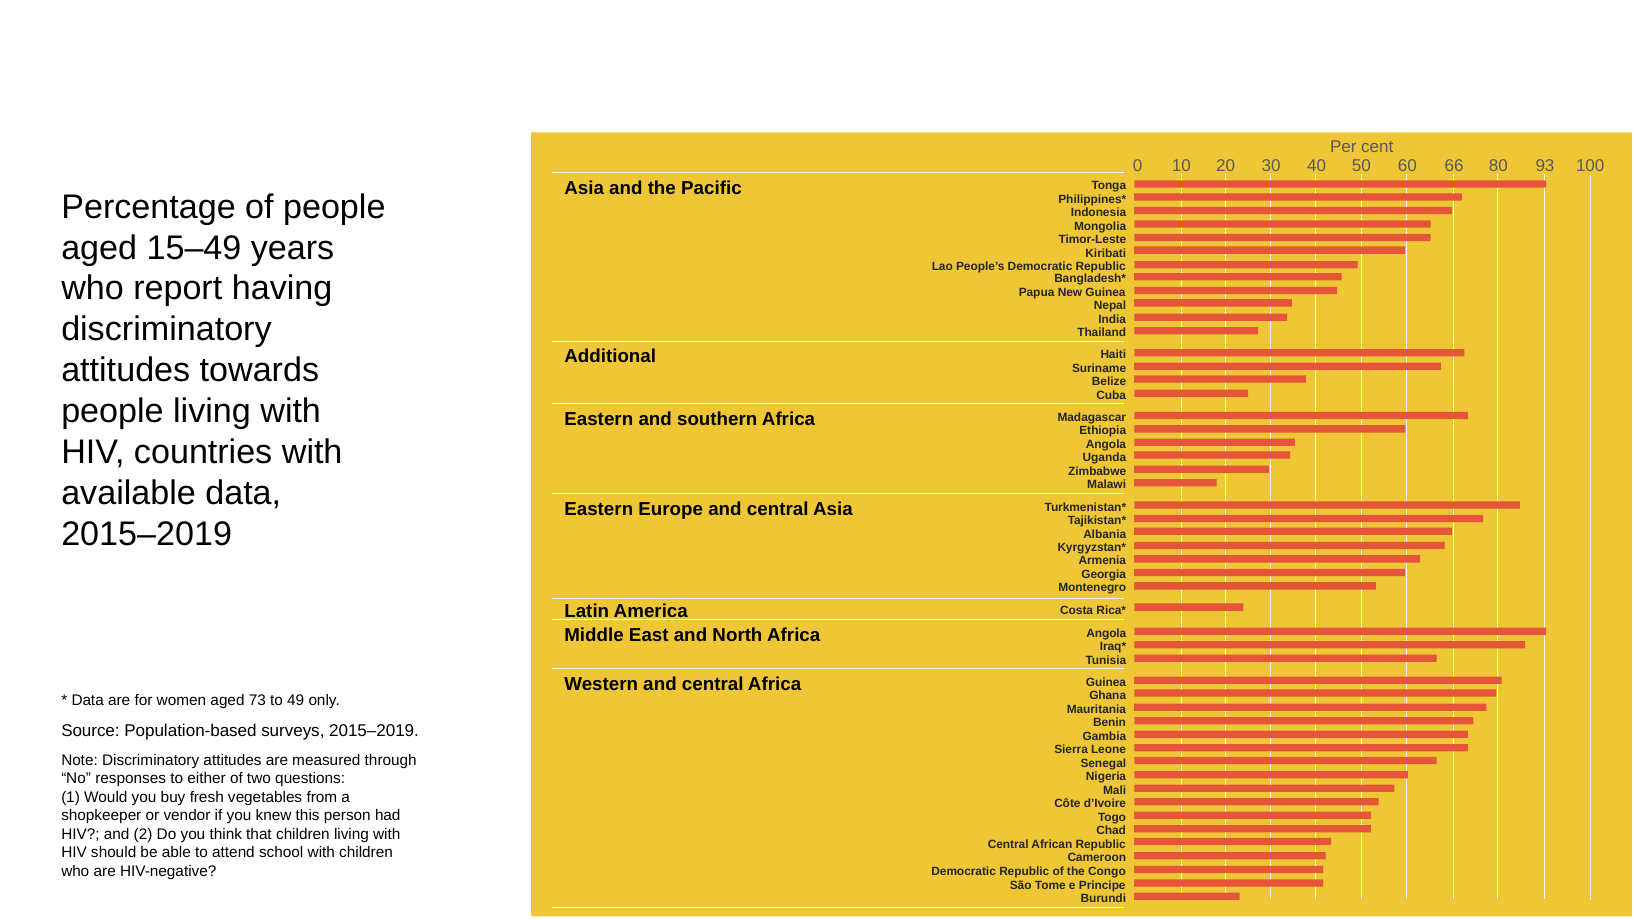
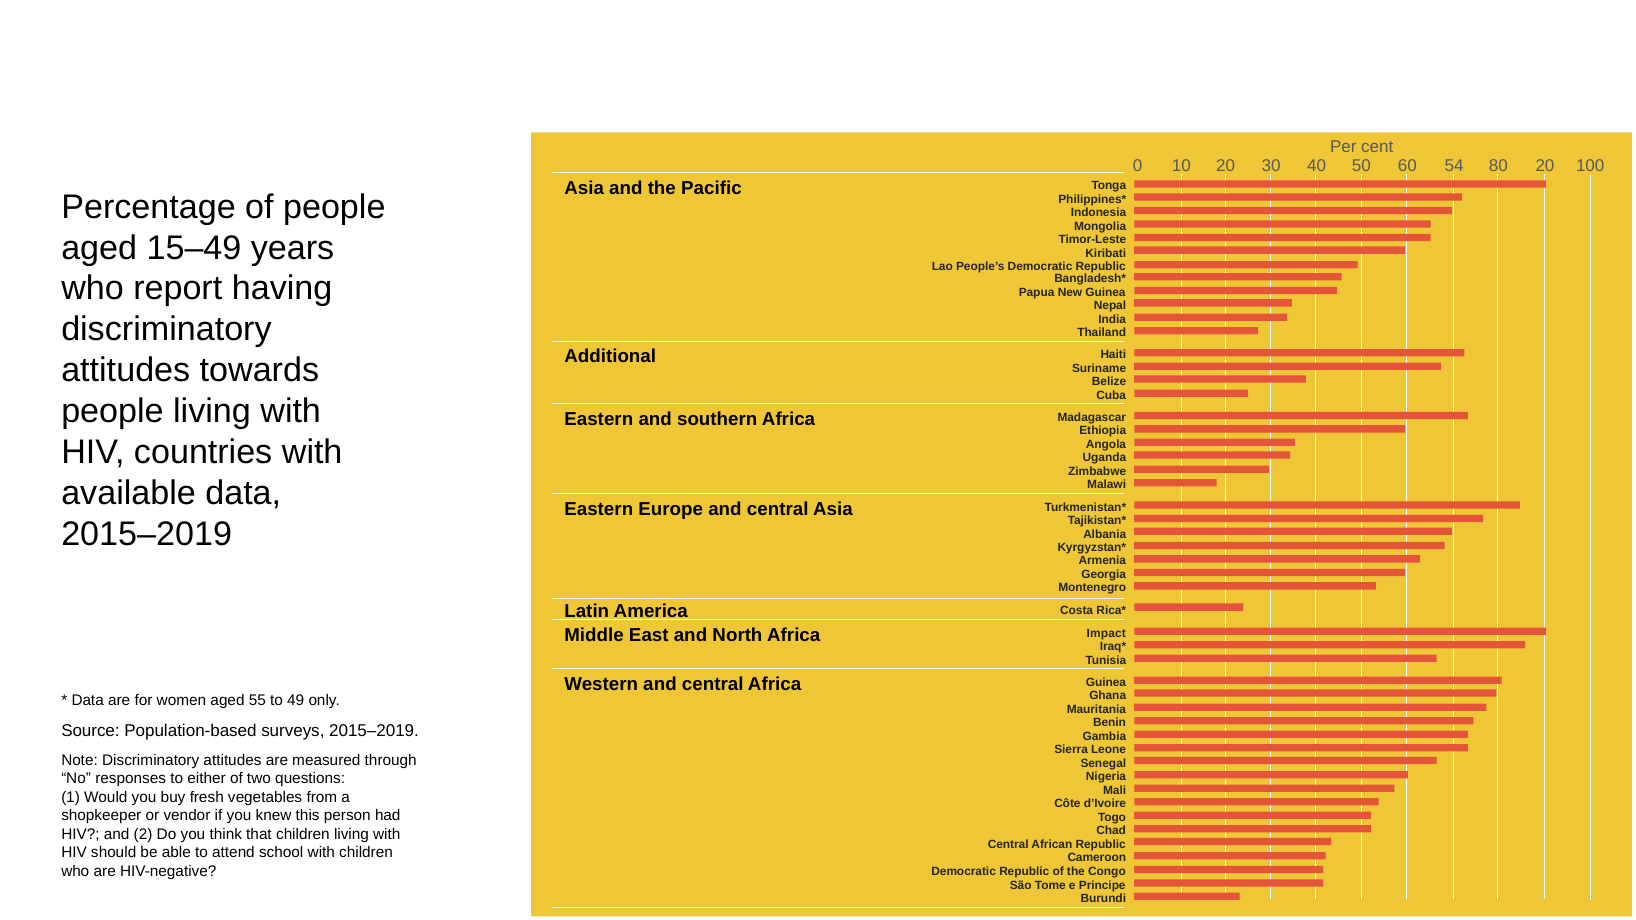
66: 66 -> 54 (1454, 166)
80 93: 93 -> 20 (1545, 166)
Angola: Angola -> Impact (1106, 634)
73: 73 -> 55 (257, 701)
